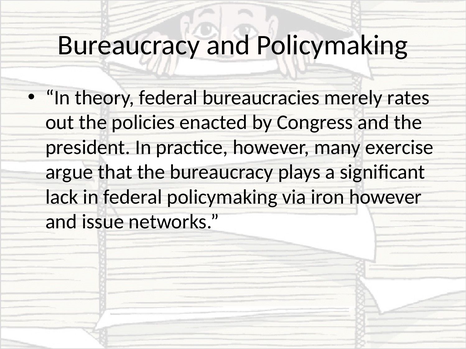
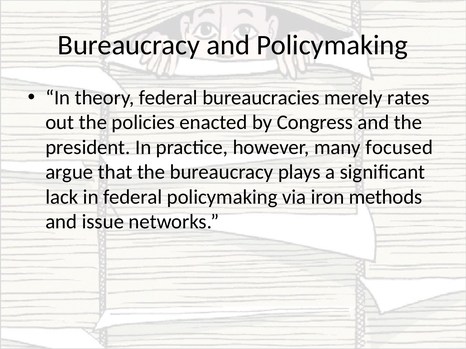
exercise: exercise -> focused (399, 147)
iron however: however -> methods (385, 197)
